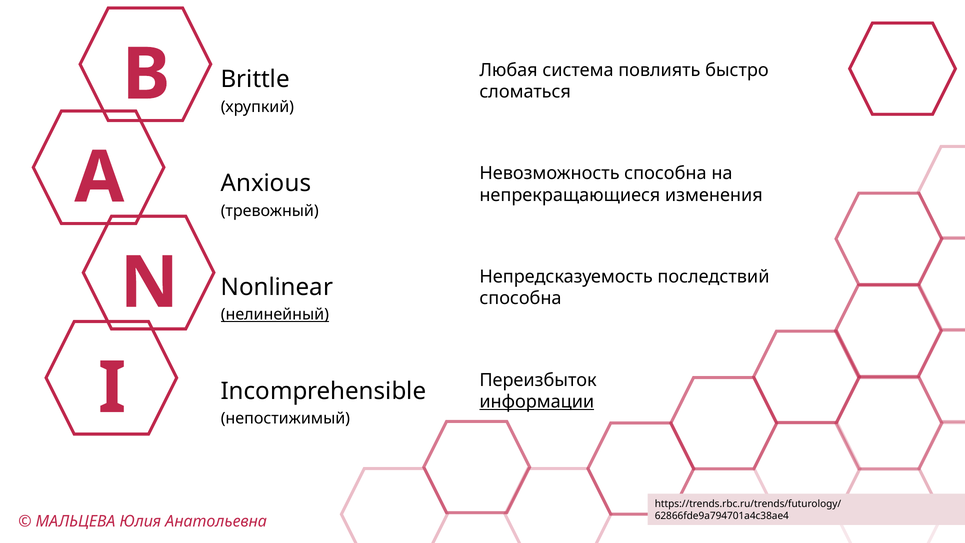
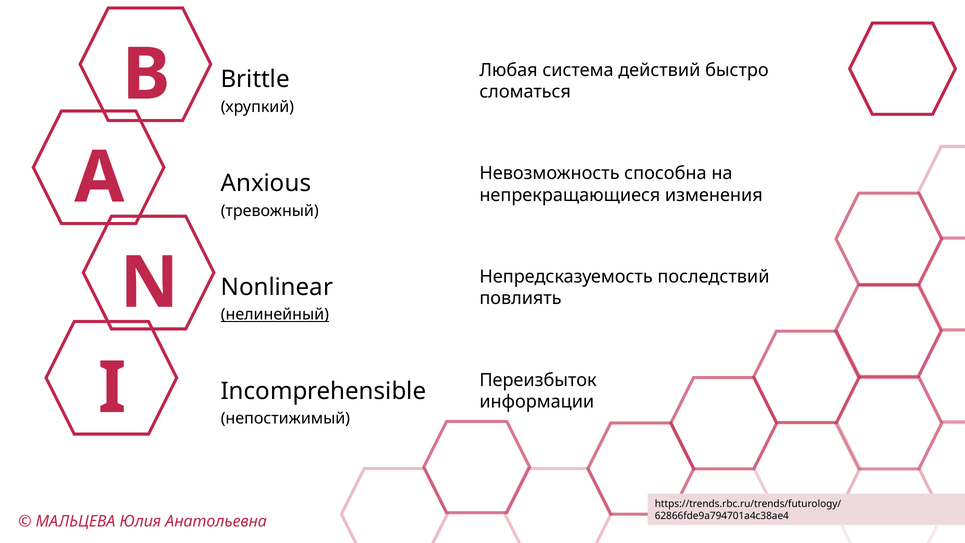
повлиять: повлиять -> действий (659, 70)
способна: способна -> повлиять (520, 298)
информации underline: present -> none (537, 402)
